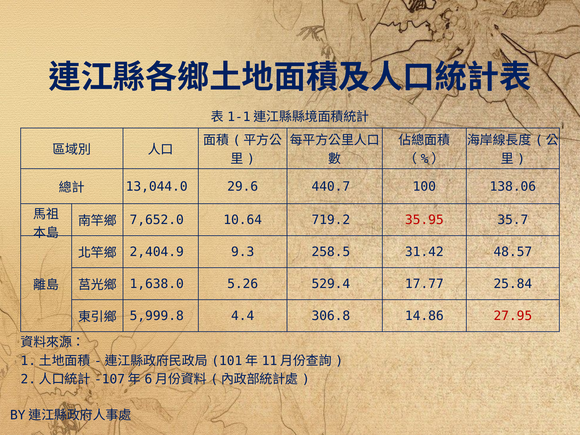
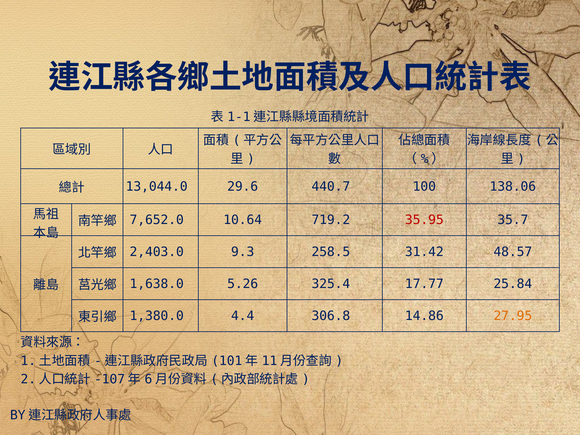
2,404.9: 2,404.9 -> 2,403.0 (157, 252)
529.4: 529.4 -> 325.4 (331, 284)
5,999.8: 5,999.8 -> 1,380.0 (157, 316)
27.95 colour: red -> orange (513, 316)
